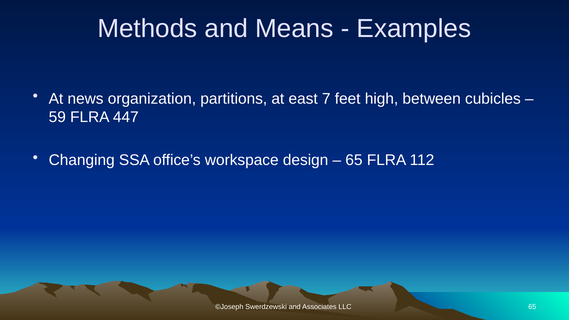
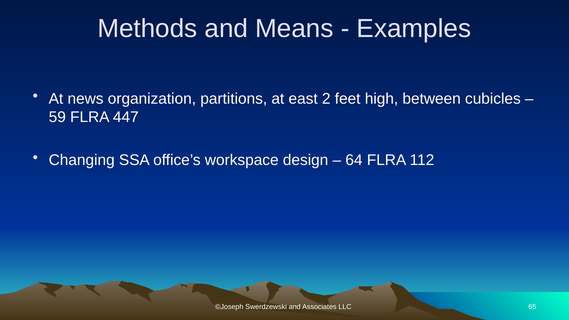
7: 7 -> 2 (326, 99)
65: 65 -> 64 (354, 160)
